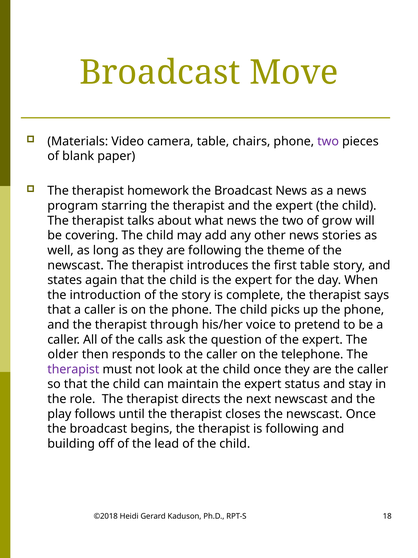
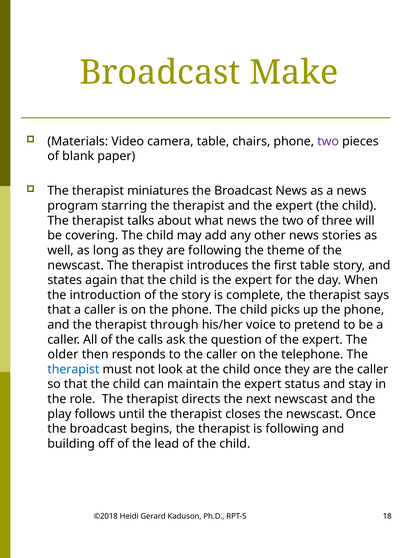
Move: Move -> Make (294, 73)
homework: homework -> miniatures (158, 191)
grow: grow -> three (337, 220)
therapist colour: purple -> blue (73, 369)
